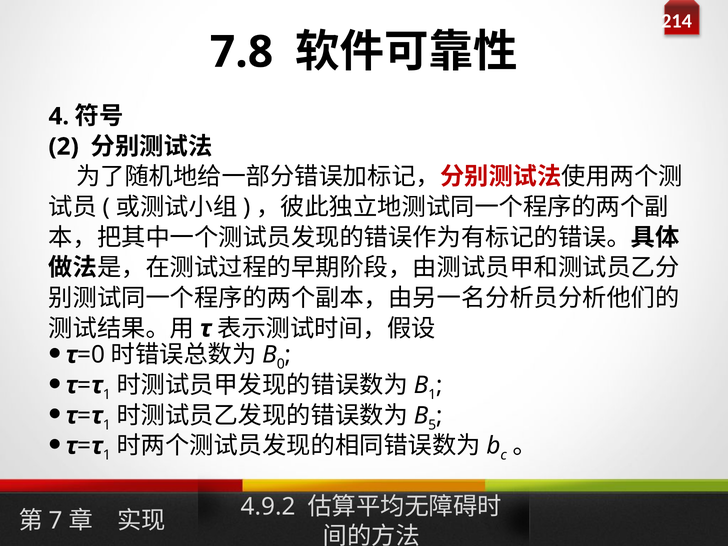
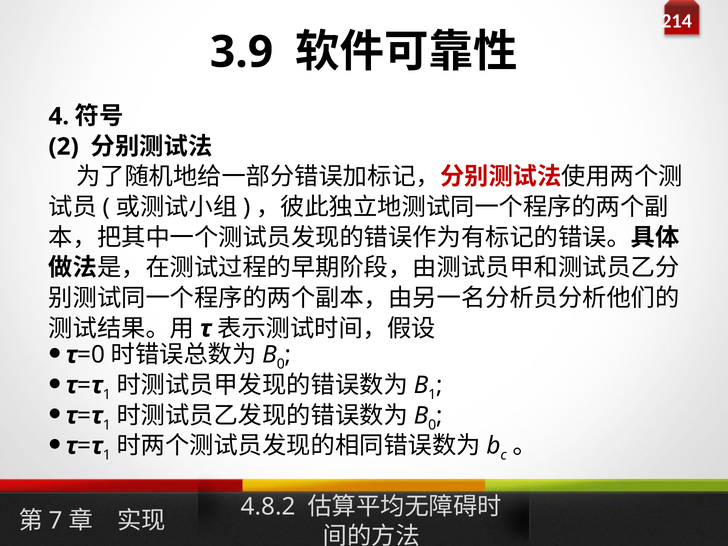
7.8: 7.8 -> 3.9 (242, 52)
5: 5 -> 0 (432, 425)
4.9.2: 4.9.2 -> 4.8.2 (268, 507)
